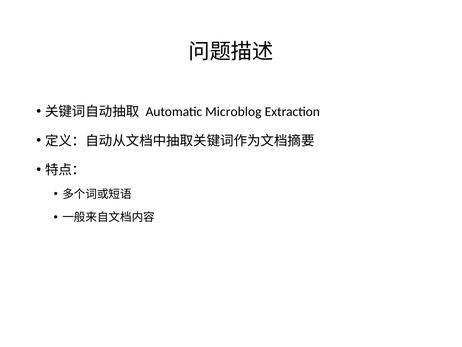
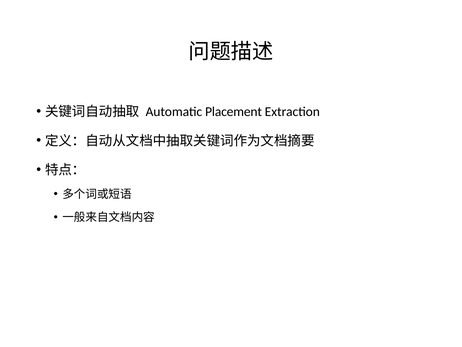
Microblog: Microblog -> Placement (234, 112)
